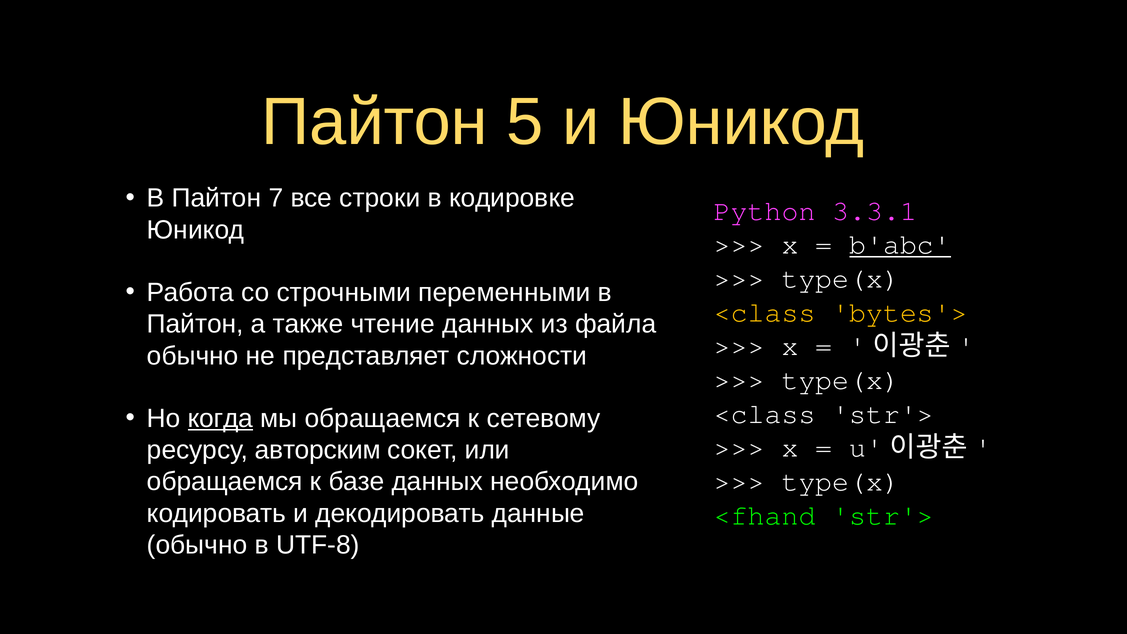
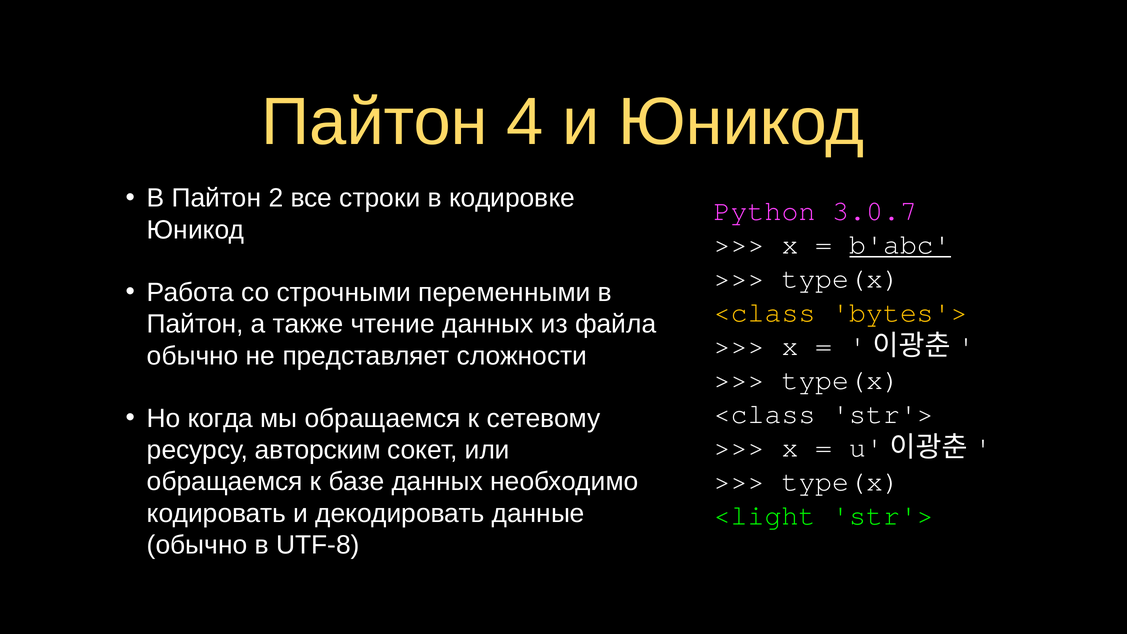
5: 5 -> 4 (525, 122)
7: 7 -> 2 (276, 198)
3.3.1: 3.3.1 -> 3.0.7 (875, 211)
когда underline: present -> none (221, 418)
<fhand: <fhand -> <light (765, 515)
